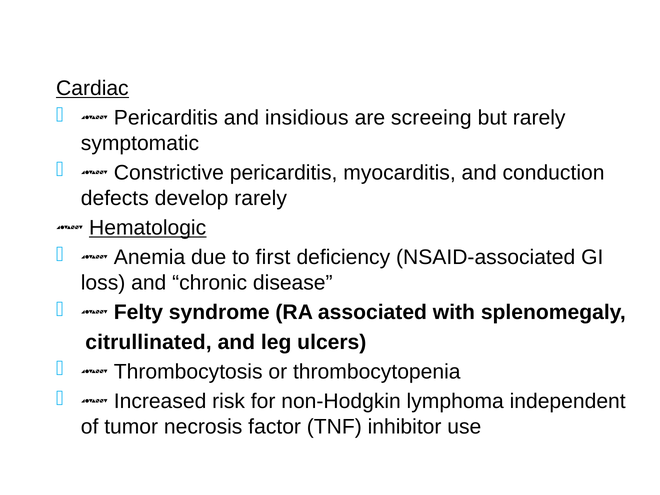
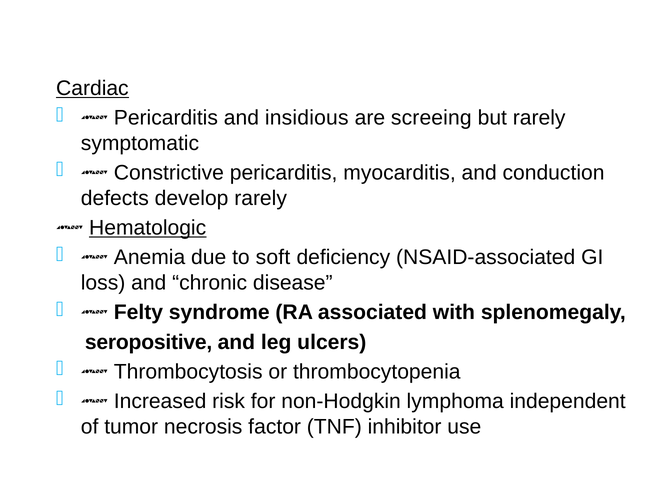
first: first -> soft (273, 257)
citrullinated: citrullinated -> seropositive (149, 342)
